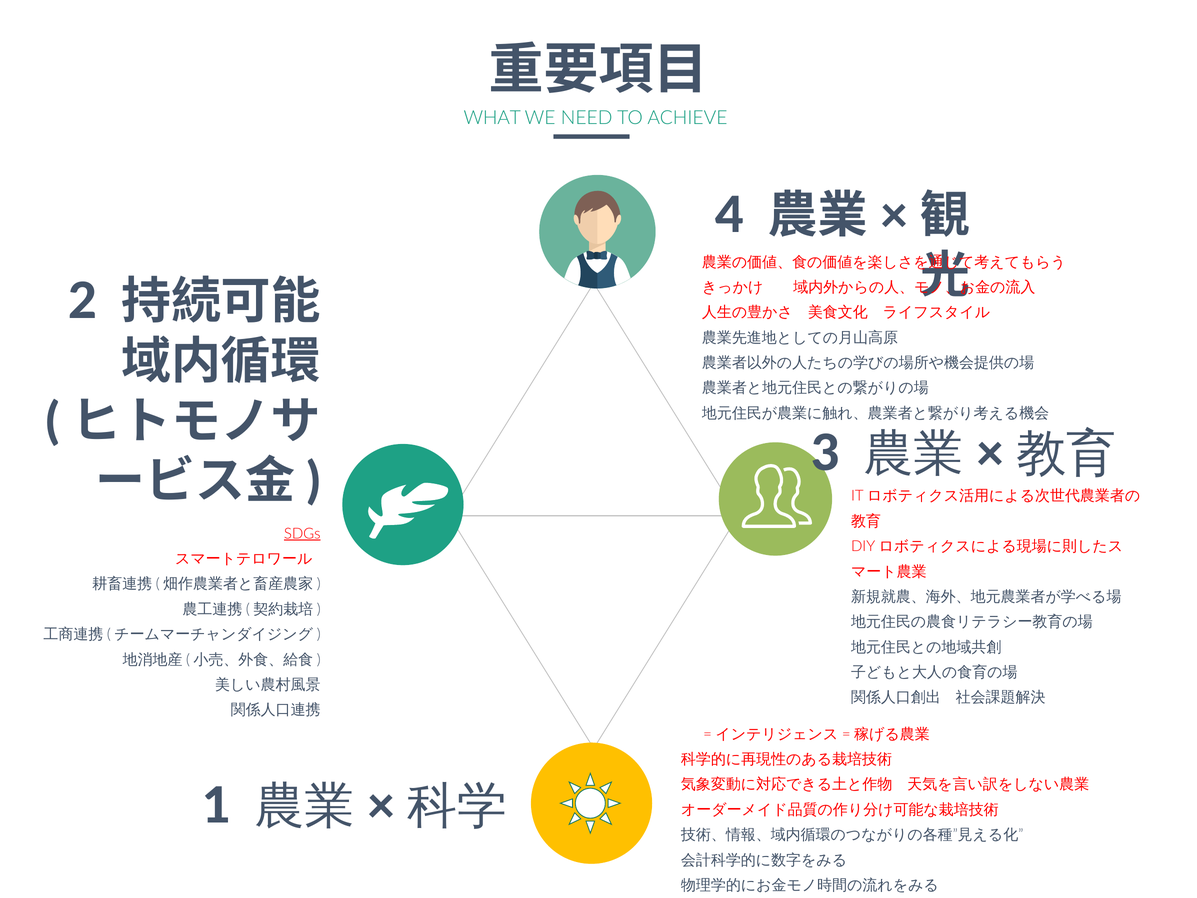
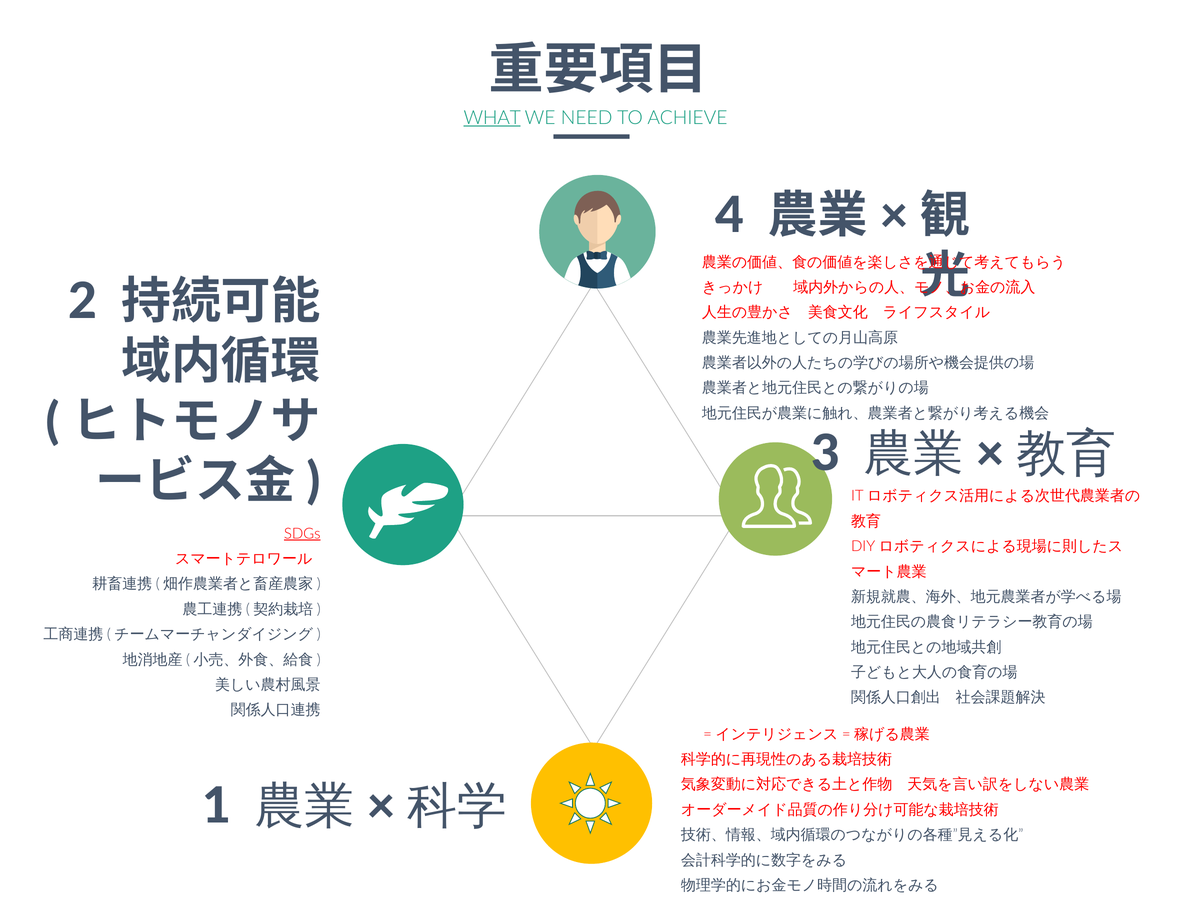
WHAT underline: none -> present (492, 118)
